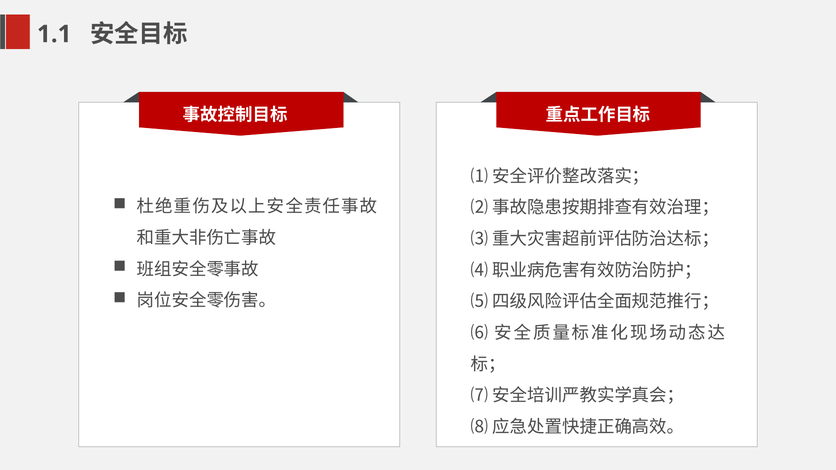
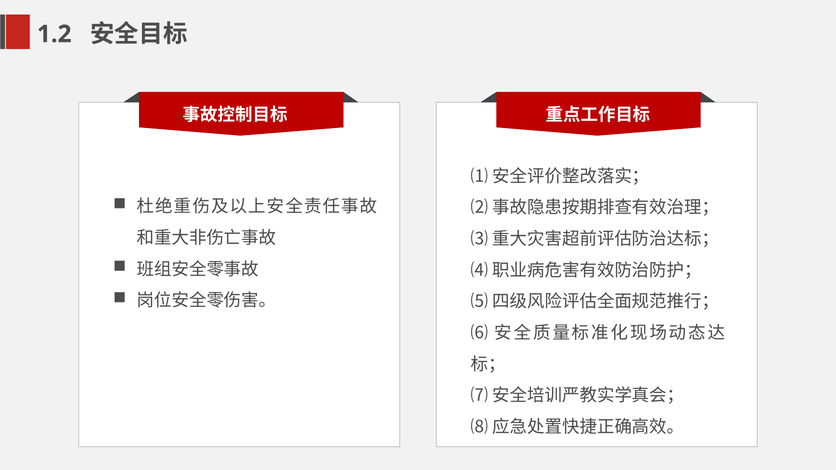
1.1: 1.1 -> 1.2 (54, 34)
